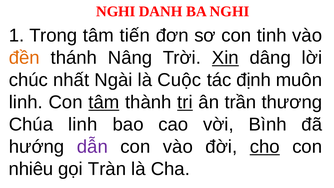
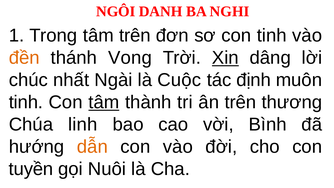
NGHI: NGHI -> NGÔI (116, 12)
tâm tiến: tiến -> trên (135, 35)
Nâng: Nâng -> Vong (130, 58)
linh: linh -> tinh (26, 102)
tri underline: present -> none (185, 102)
ân trần: trần -> trên (240, 102)
dẫn colour: purple -> orange (92, 147)
cho underline: present -> none (265, 147)
nhiêu: nhiêu -> tuyền (31, 169)
Tràn: Tràn -> Nuôi (107, 169)
